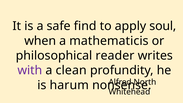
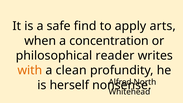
soul: soul -> arts (163, 26)
mathematicis: mathematicis -> concentration (109, 41)
with colour: purple -> orange (30, 70)
harum: harum -> herself (69, 85)
